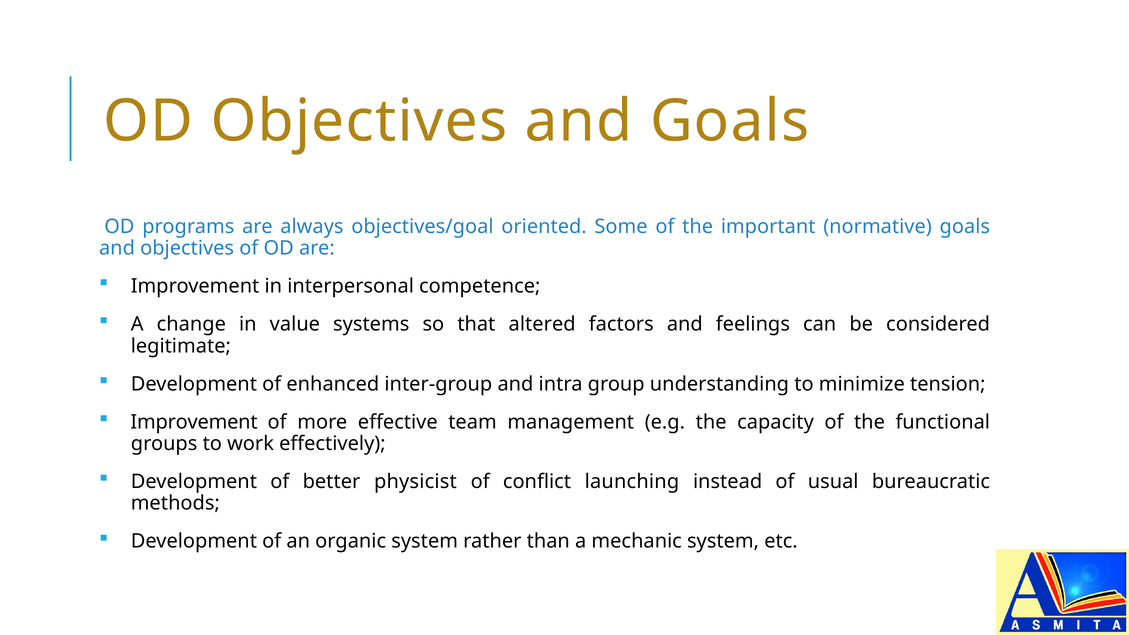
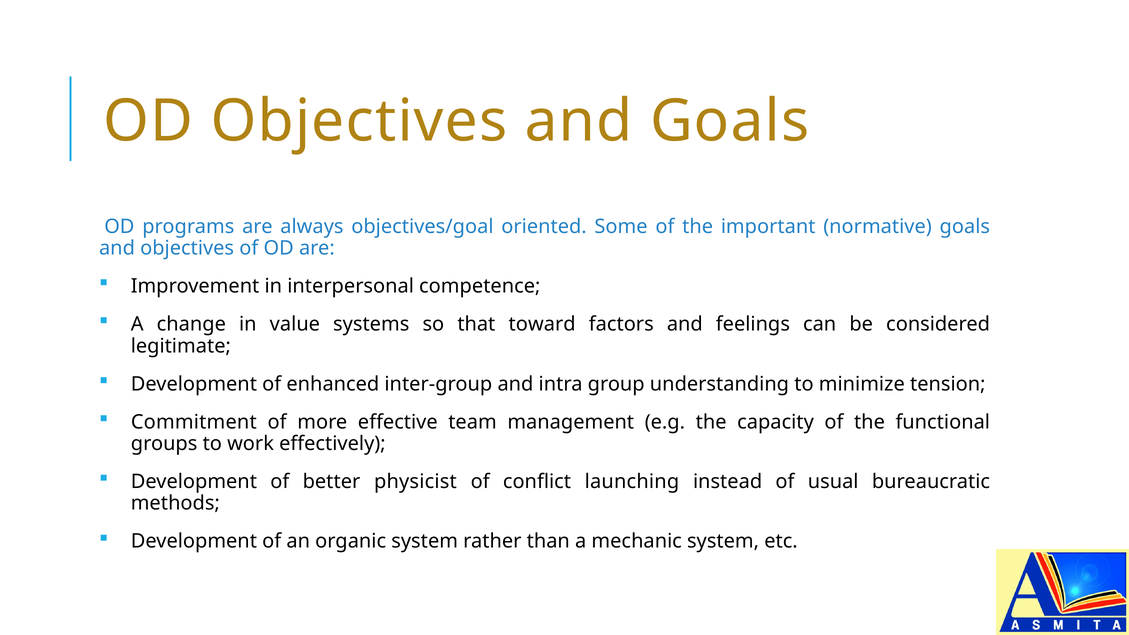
altered: altered -> toward (542, 324)
Improvement: Improvement -> Commitment (194, 422)
